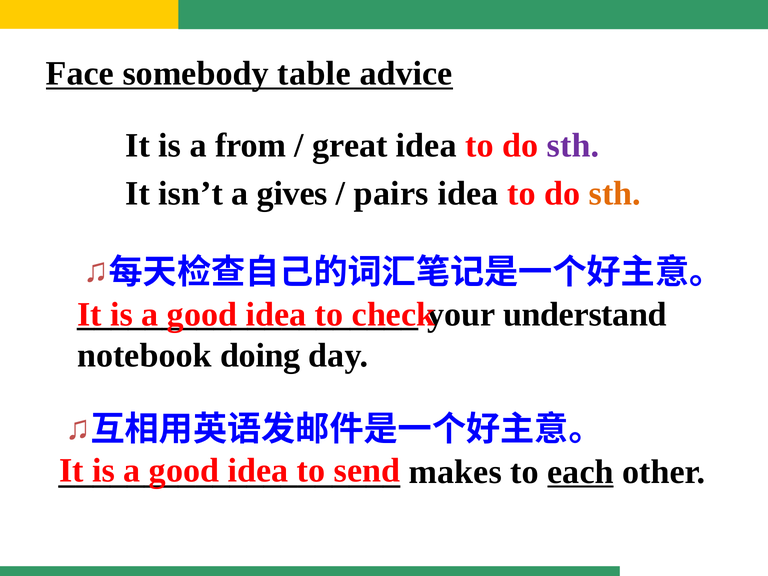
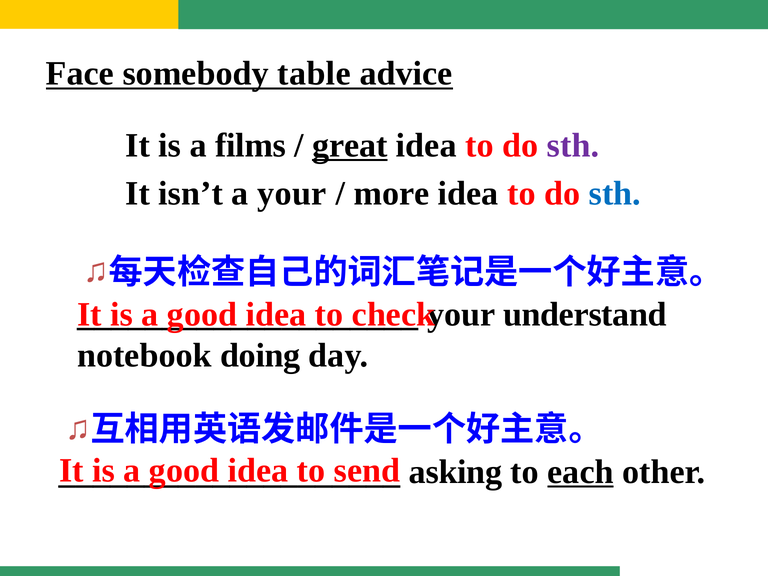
from: from -> films (251, 145)
great underline: none -> present (350, 145)
a gives: gives -> your (292, 193)
pairs: pairs -> more (391, 193)
sth colour: orange -> blue (615, 193)
makes: makes -> asking (456, 472)
